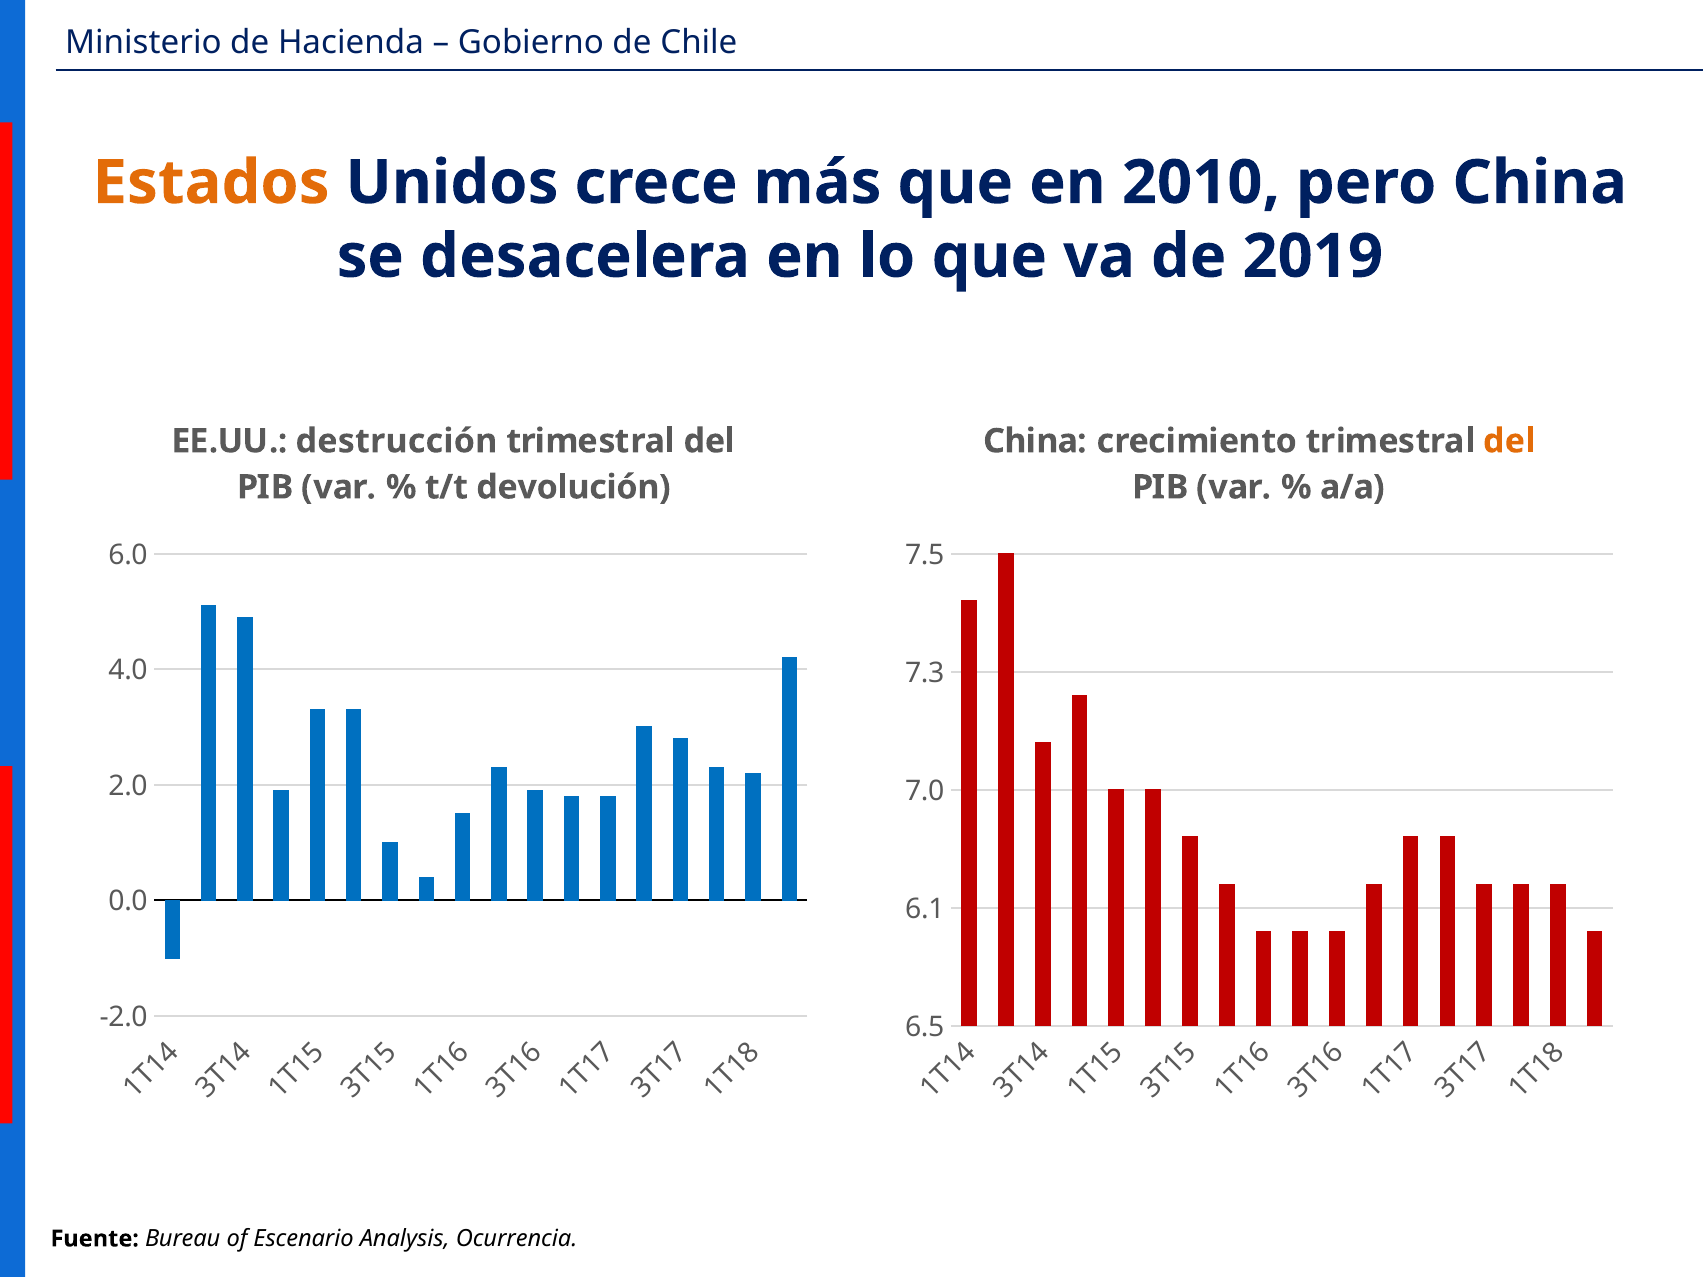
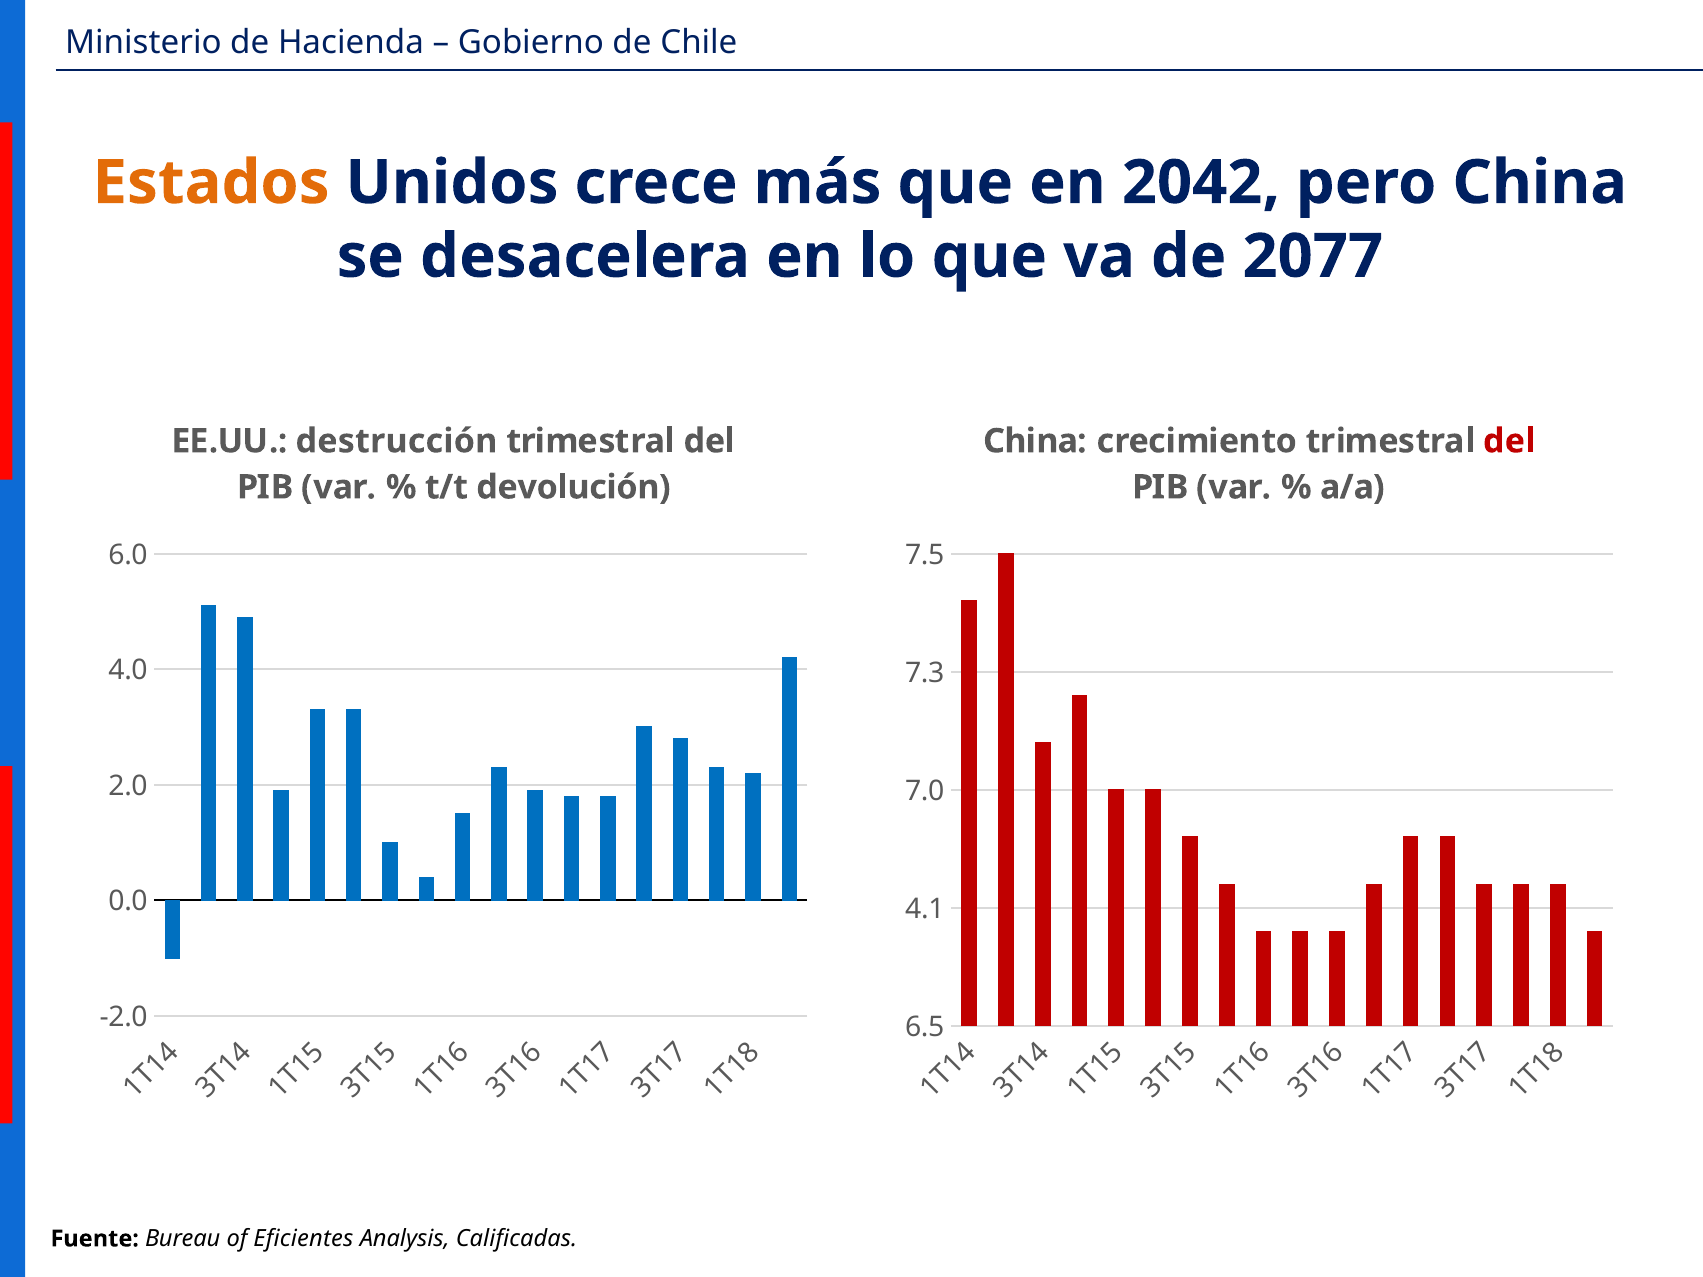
2010: 2010 -> 2042 (1201, 183)
2019: 2019 -> 2077 (1313, 257)
del colour: orange -> red (1509, 441)
6.1: 6.1 -> 4.1 (925, 909)
Escenario: Escenario -> Eficientes (303, 1239)
Ocurrencia: Ocurrencia -> Calificadas (516, 1239)
